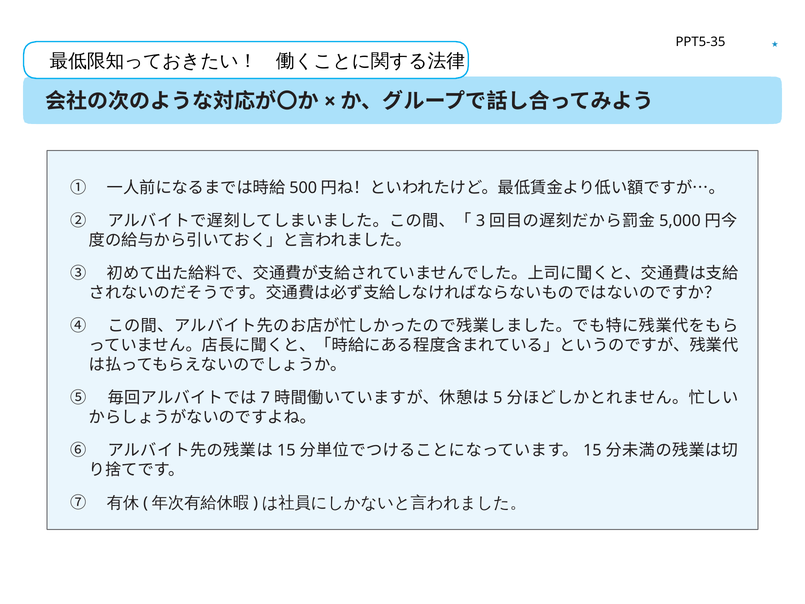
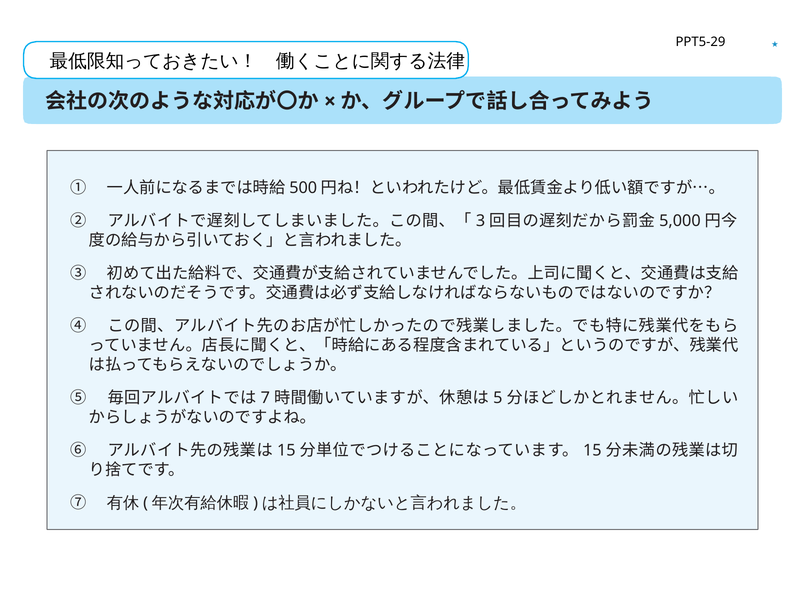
PPT5-35: PPT5-35 -> PPT5-29 (700, 42)
